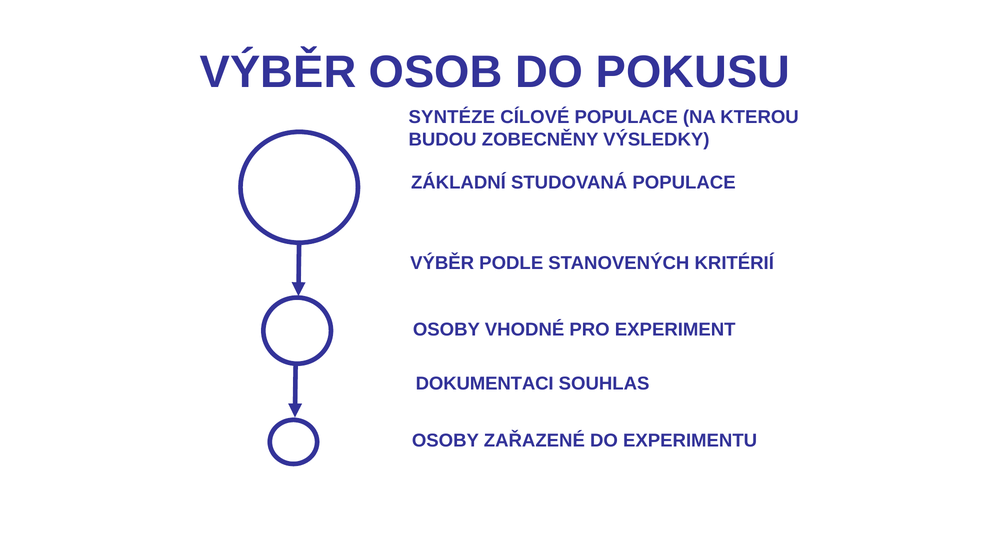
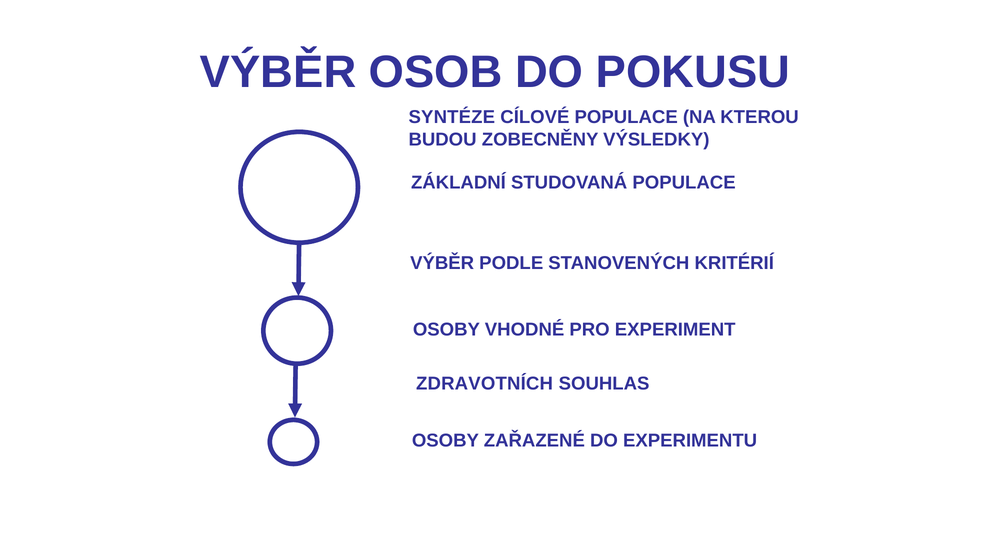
DOKUMENTACI: DOKUMENTACI -> ZDRAVOTNÍCH (485, 383)
